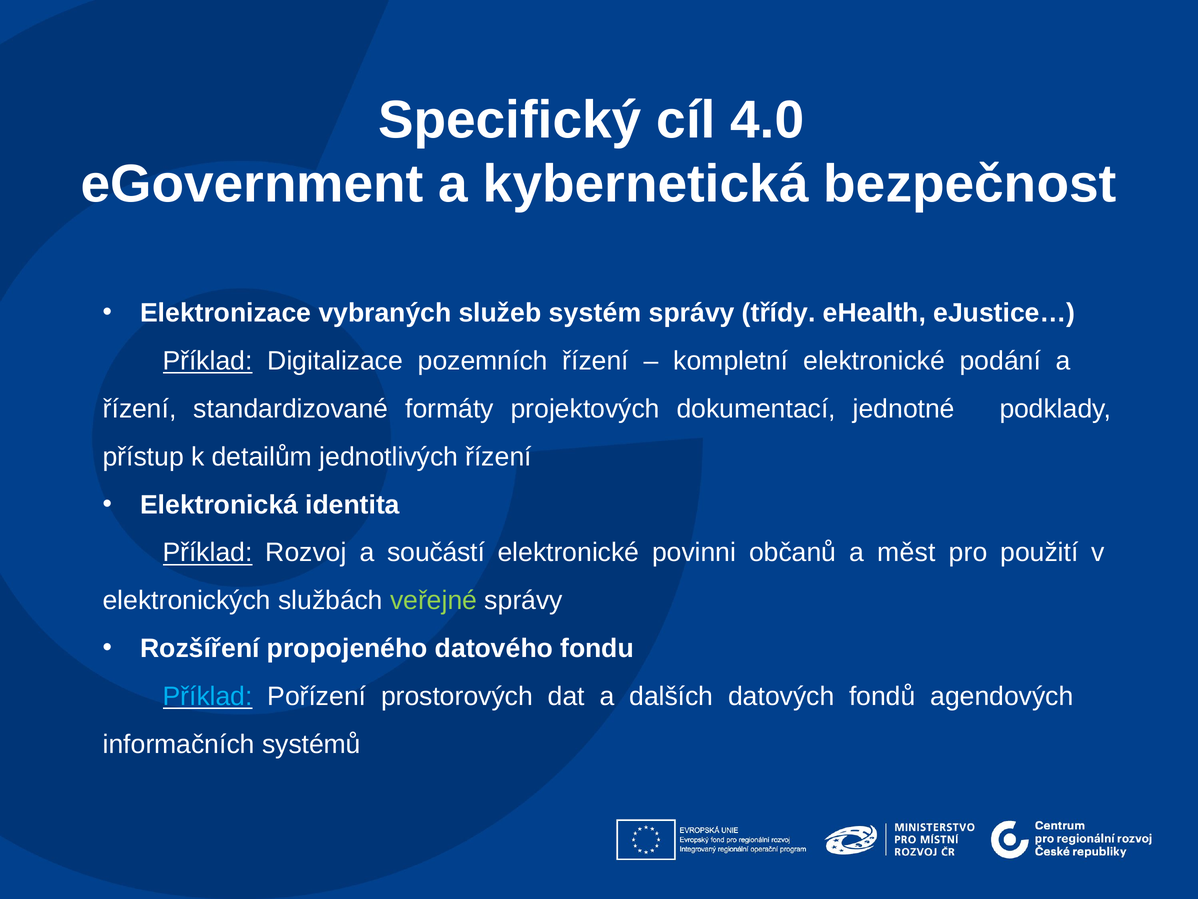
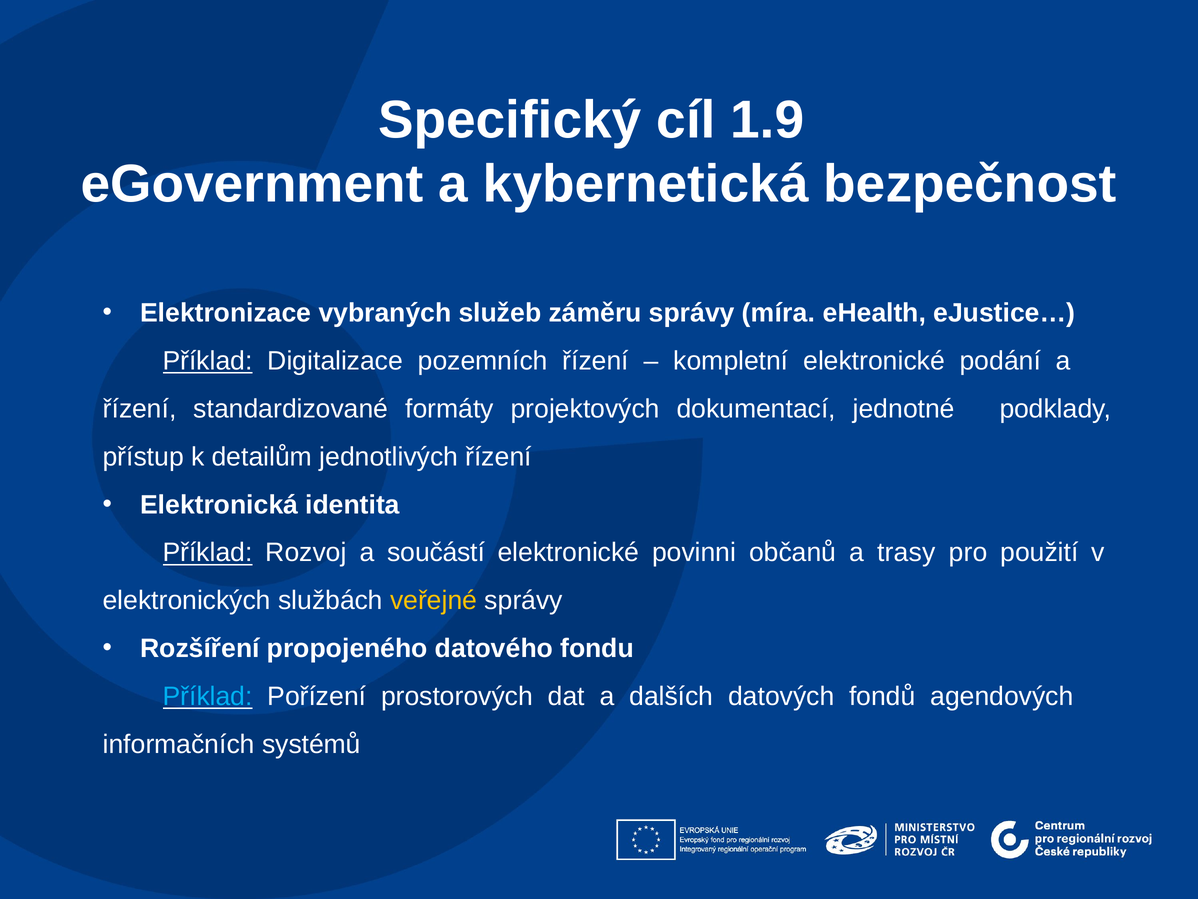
4.0: 4.0 -> 1.9 (767, 120)
systém: systém -> záměru (595, 313)
třídy: třídy -> míra (779, 313)
měst: měst -> trasy (906, 552)
veřejné colour: light green -> yellow (434, 600)
